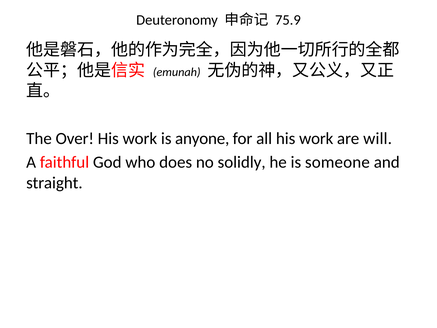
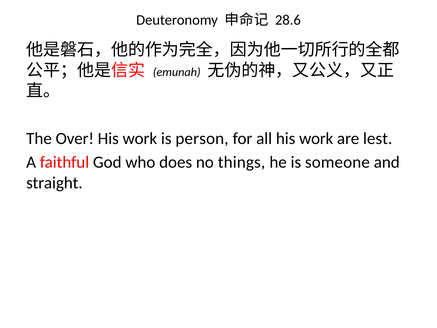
75.9: 75.9 -> 28.6 (288, 20)
anyone: anyone -> person (202, 138)
will: will -> lest (378, 138)
solidly: solidly -> things (242, 162)
